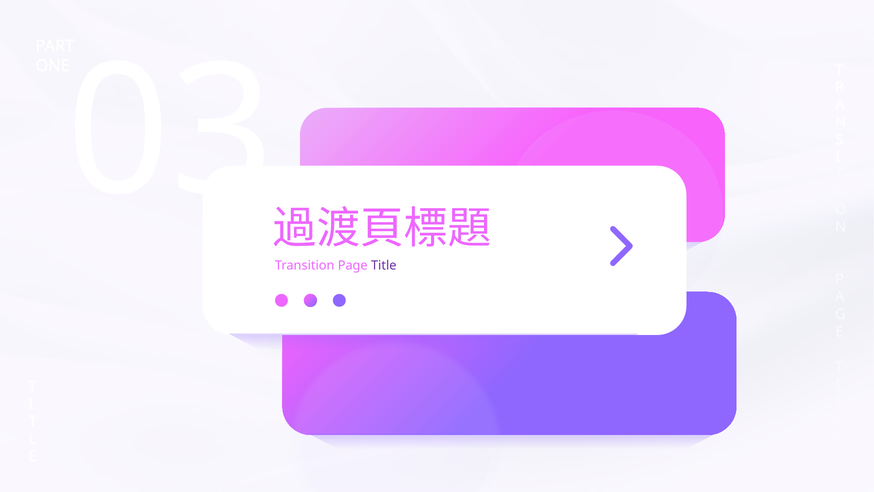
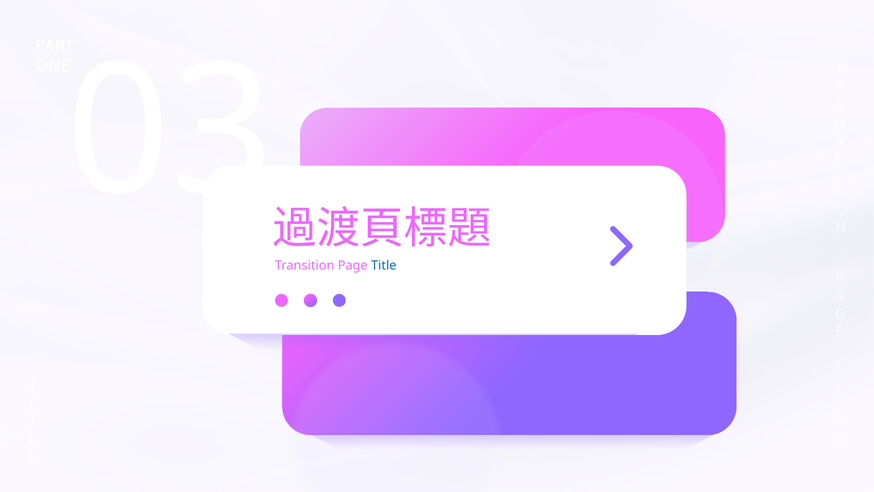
Title colour: purple -> blue (384, 265)
